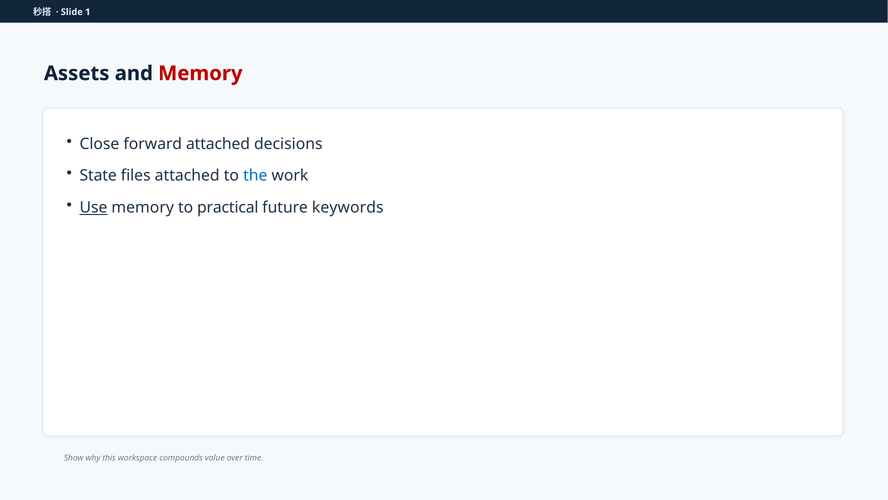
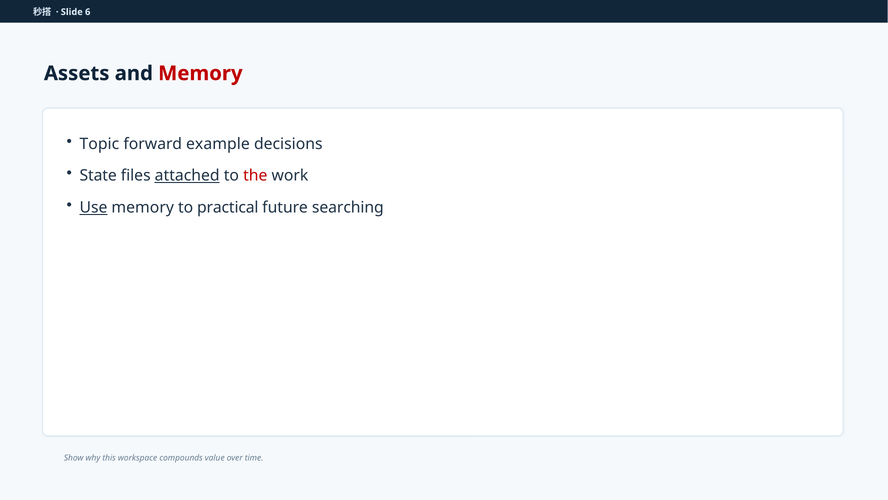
1: 1 -> 6 (88, 12)
Close: Close -> Topic (99, 144)
forward attached: attached -> example (218, 144)
attached underline: none -> present (187, 176)
the colour: blue -> red (255, 176)
keywords: keywords -> searching (348, 207)
